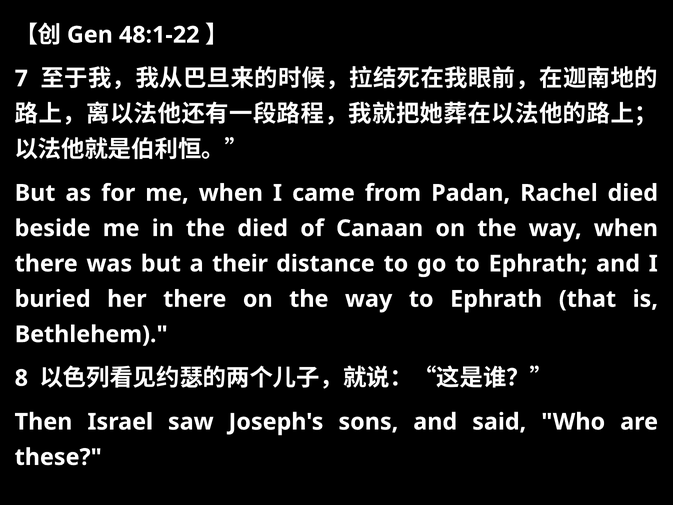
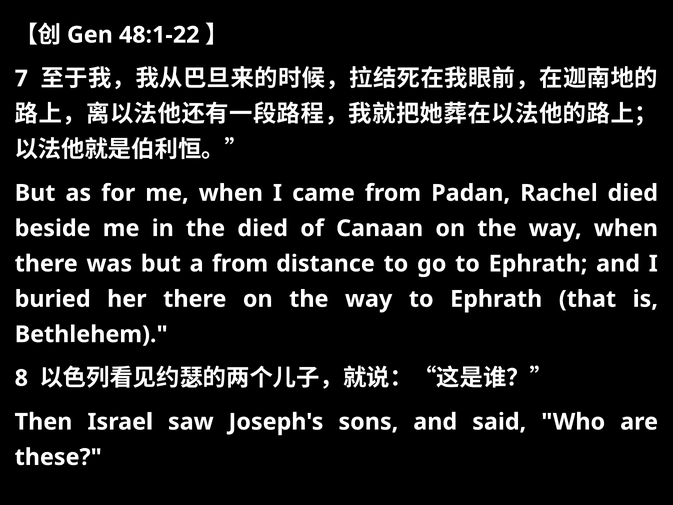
a their: their -> from (240, 264)
